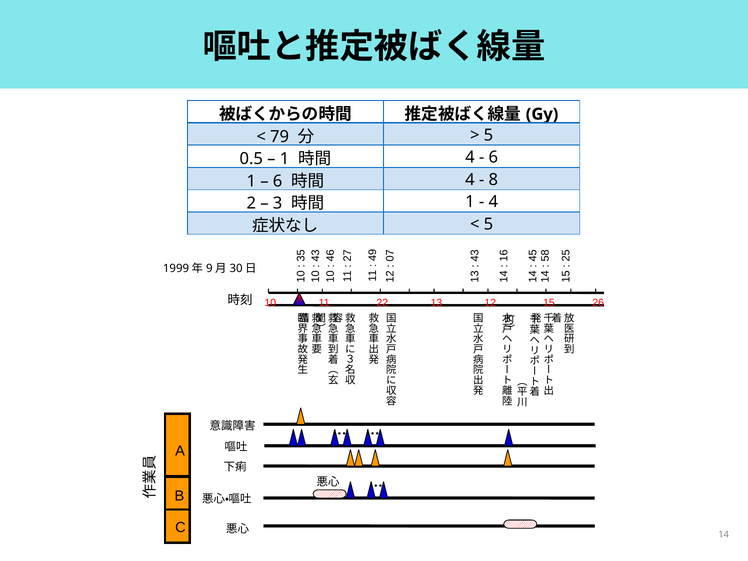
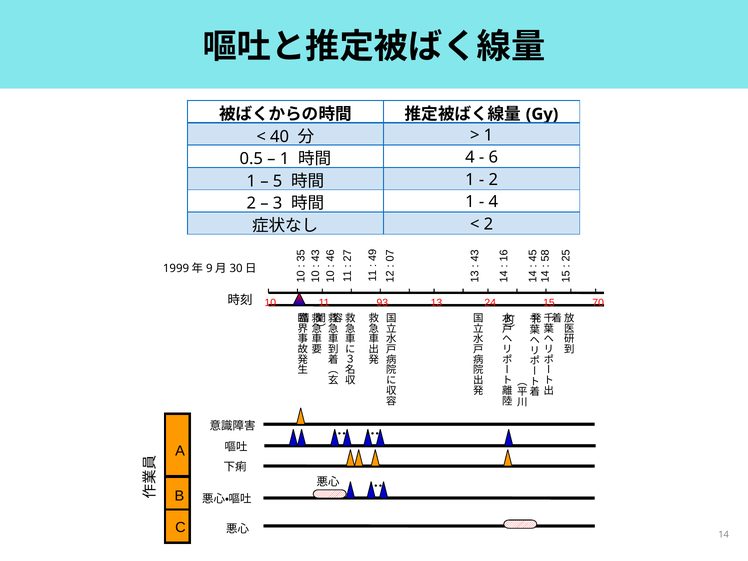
79: 79 -> 40 (280, 137)
5: 5 -> 1 (488, 135)
6: 6 -> 5 (278, 181)
4: 4 -> 1 (470, 180)
8: 8 -> 2 (493, 180)
5: 5 -> 2 (488, 224)
22: 22 -> 93 (382, 303)
12: 12 -> 24 (490, 303)
26: 26 -> 70 (598, 303)
